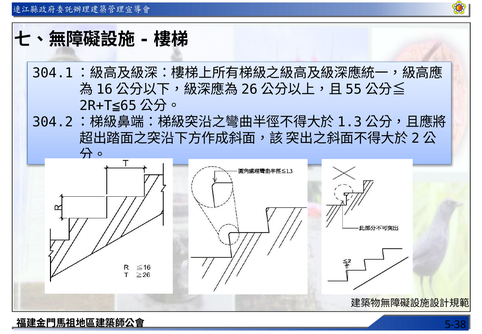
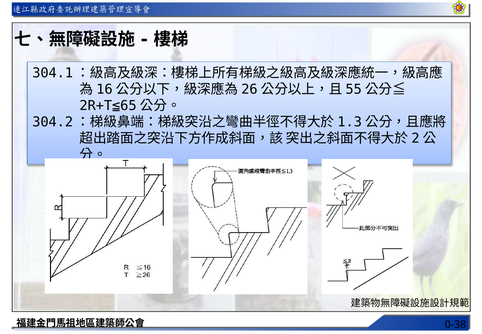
5-38: 5-38 -> 0-38 (455, 324)
